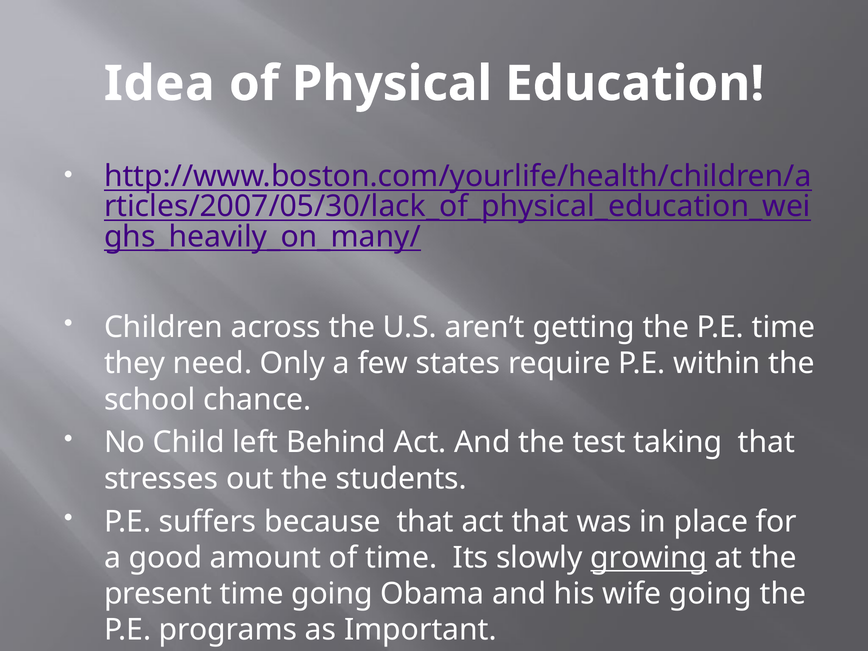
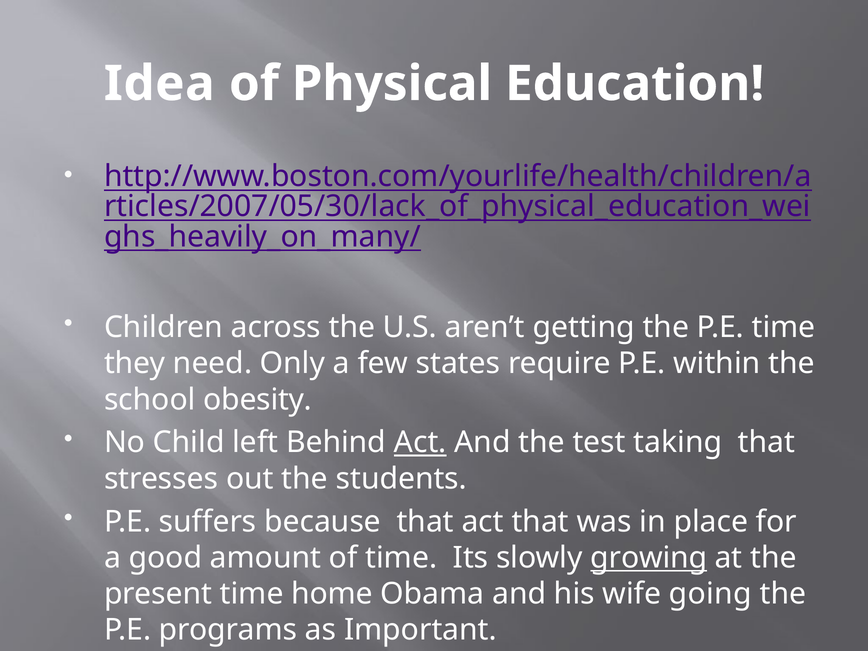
chance: chance -> obesity (258, 400)
Act underline: none -> present (420, 443)
time going: going -> home (332, 594)
